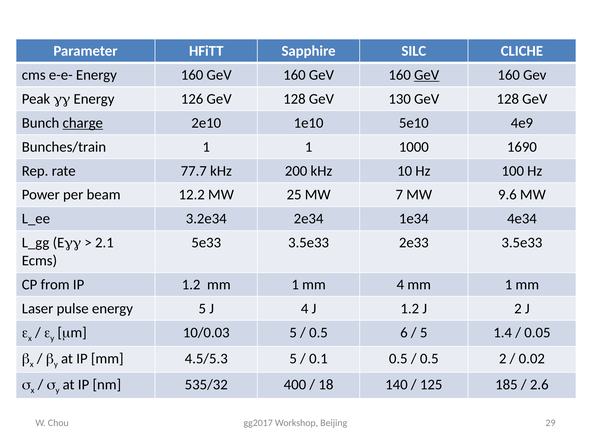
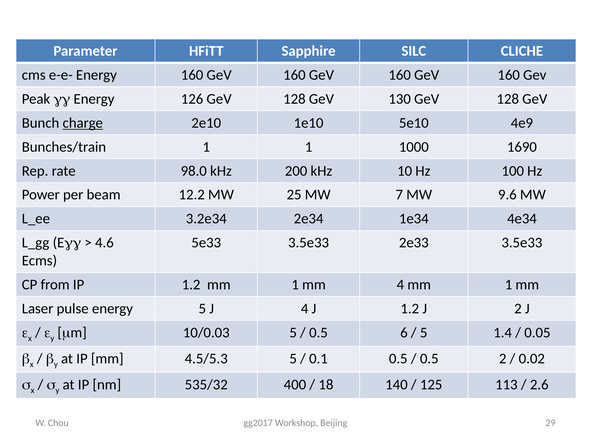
GeV underline: present -> none (427, 75)
77.7: 77.7 -> 98.0 (194, 171)
2.1: 2.1 -> 4.6 (104, 243)
185: 185 -> 113 (506, 385)
